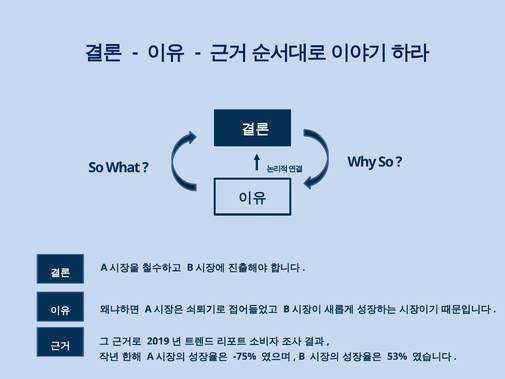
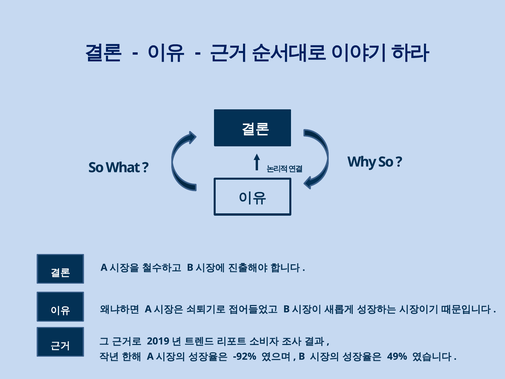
-75%: -75% -> -92% (245, 356)
53%: 53% -> 49% (397, 356)
